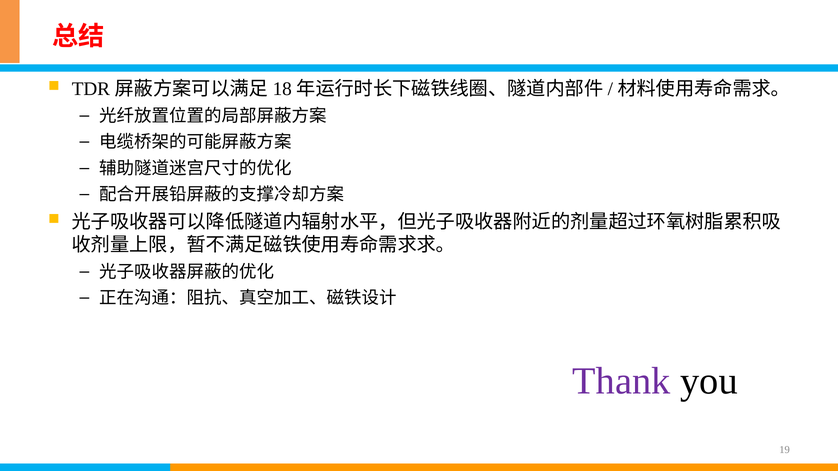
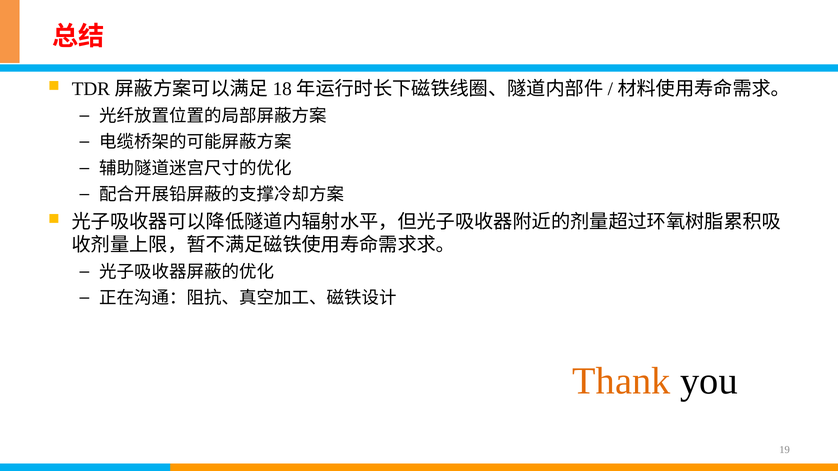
Thank colour: purple -> orange (622, 381)
